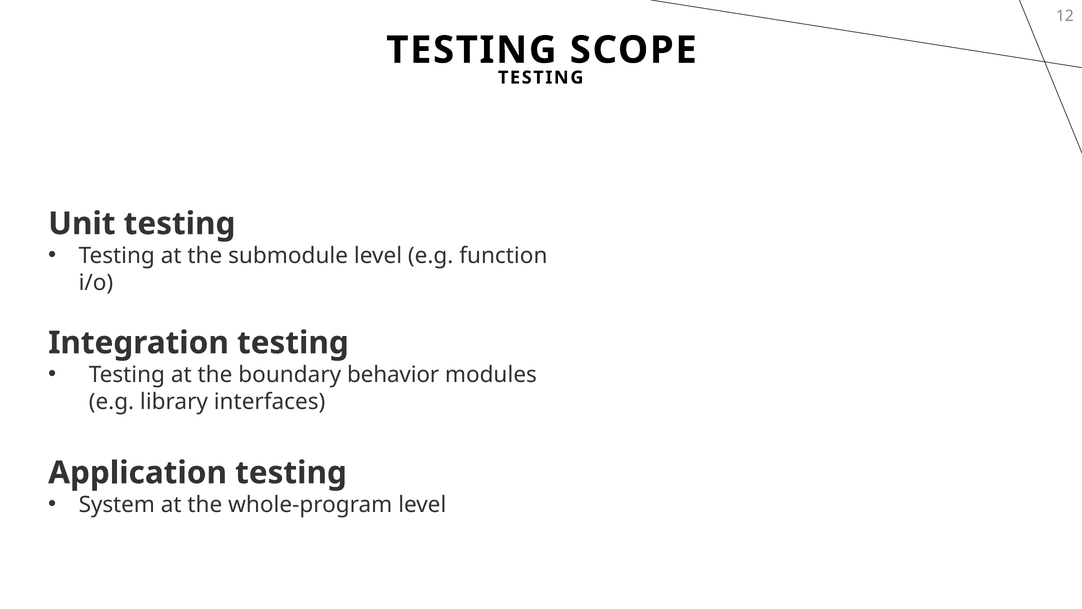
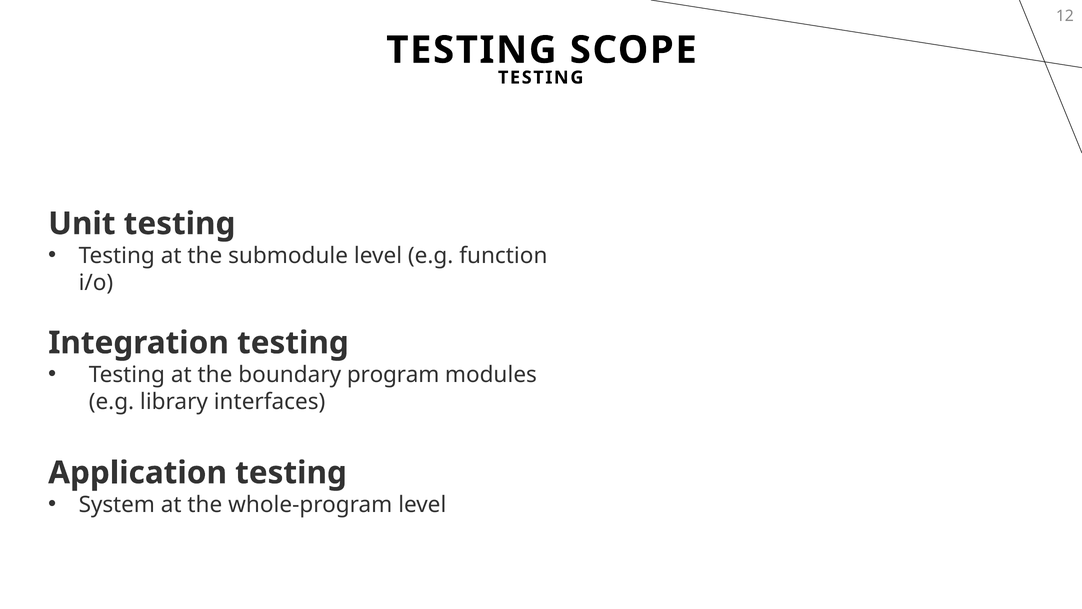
behavior: behavior -> program (393, 375)
